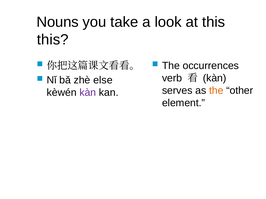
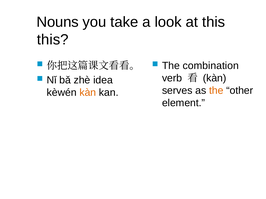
occurrences: occurrences -> combination (211, 66)
else: else -> idea (103, 80)
kàn colour: purple -> orange (88, 93)
